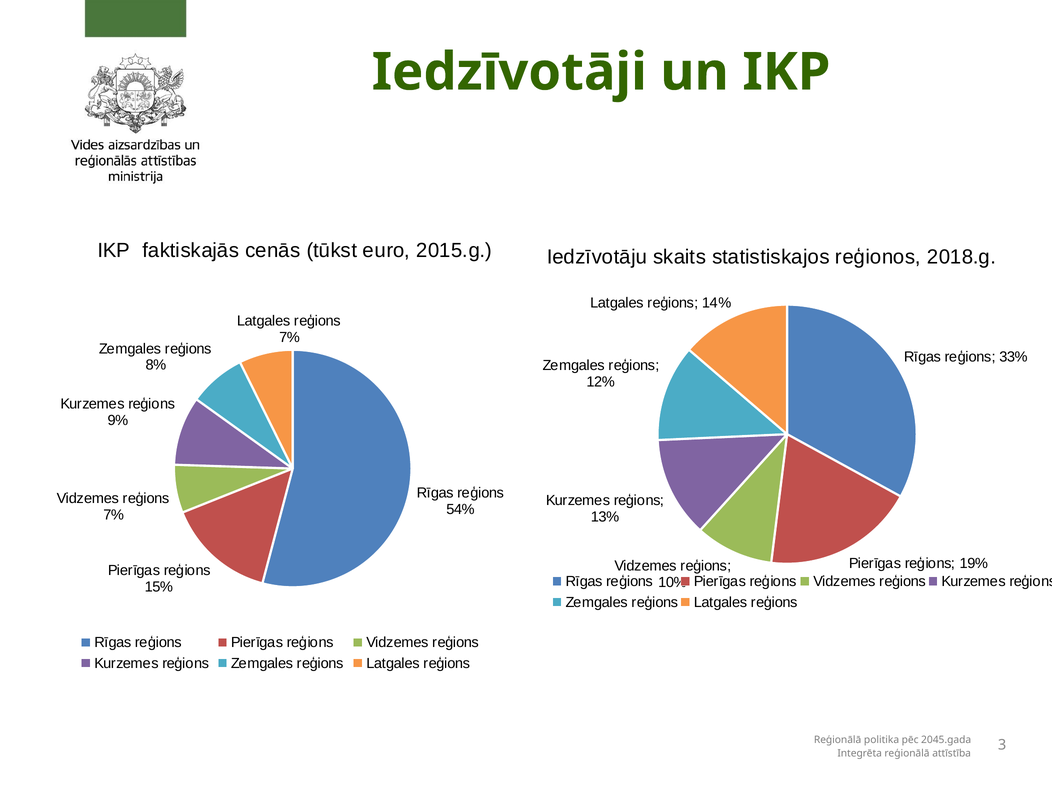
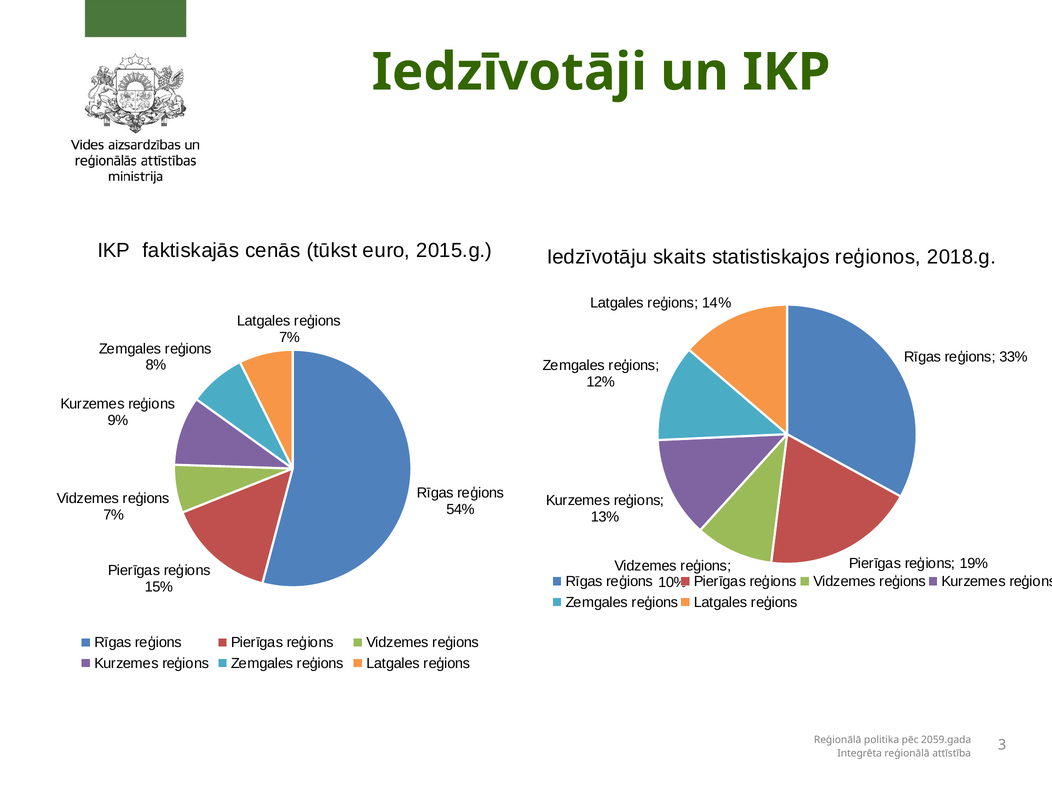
2045.gada: 2045.gada -> 2059.gada (946, 740)
